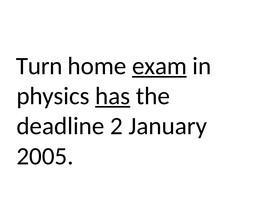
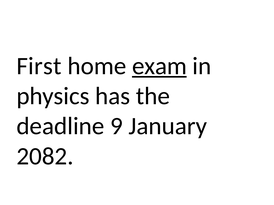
Turn: Turn -> First (39, 66)
has underline: present -> none (113, 96)
2: 2 -> 9 (116, 126)
2005: 2005 -> 2082 (45, 157)
